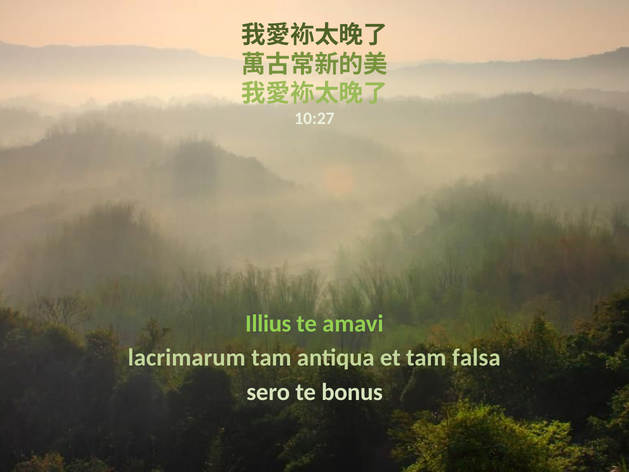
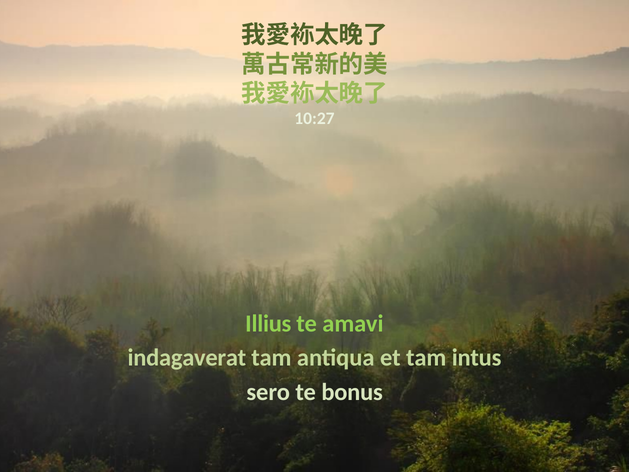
lacrimarum: lacrimarum -> indagaverat (187, 358)
falsa: falsa -> intus (477, 358)
